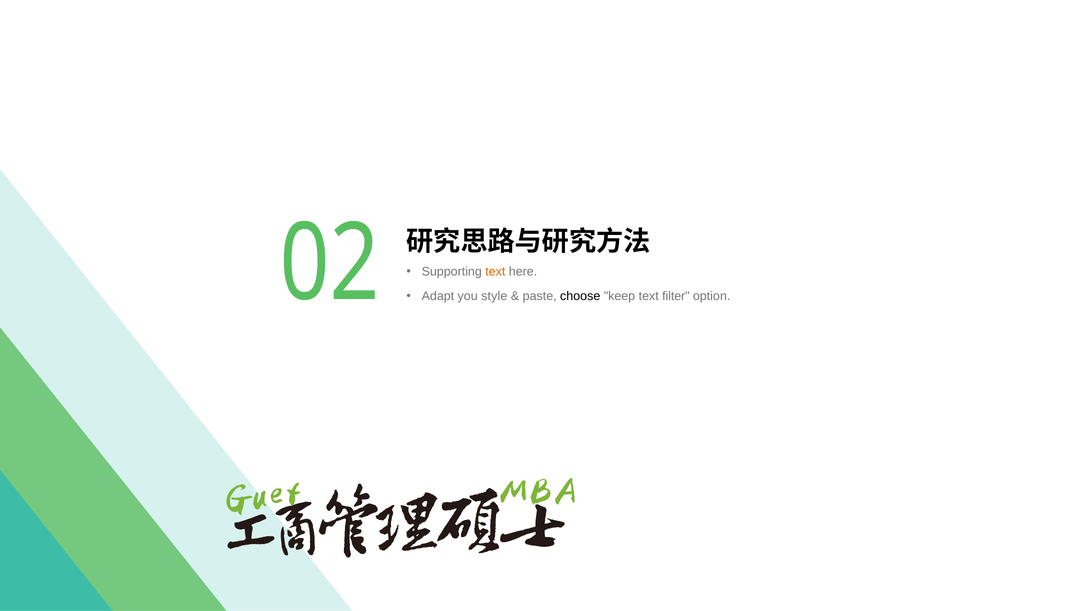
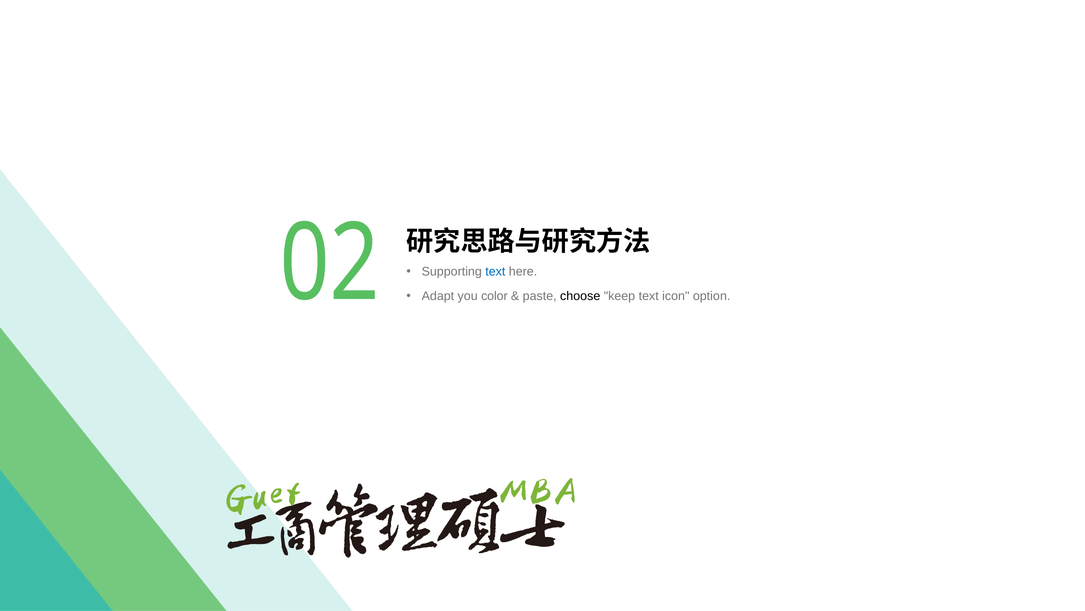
text colour: orange -> blue (495, 271)
style: style -> color (494, 296)
filter: filter -> icon (676, 296)
